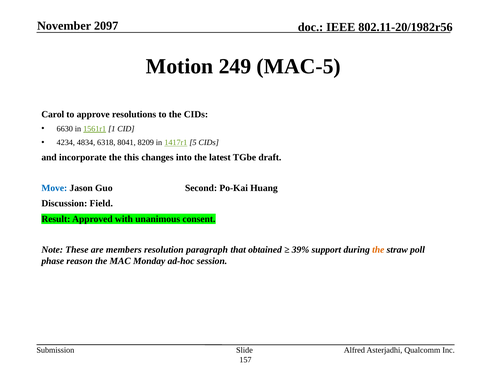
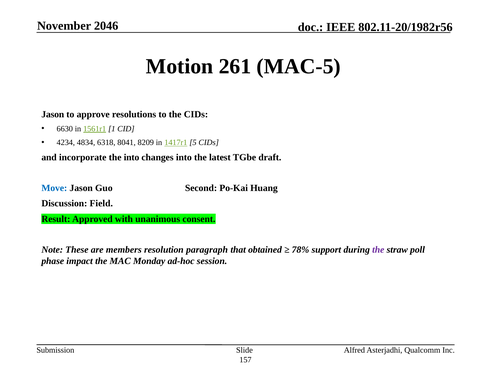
2097: 2097 -> 2046 (106, 26)
249: 249 -> 261 (235, 66)
Carol: Carol -> Jason (53, 114)
the this: this -> into (131, 157)
39%: 39% -> 78% (300, 250)
the colour: orange -> purple (378, 250)
reason: reason -> impact (80, 261)
